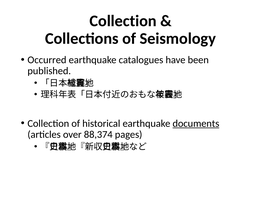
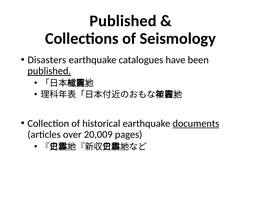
Collection: Collection -> Published (123, 21)
Occurred: Occurred -> Disasters (47, 60)
published underline: none -> present (49, 71)
88,374: 88,374 -> 20,009 (98, 134)
